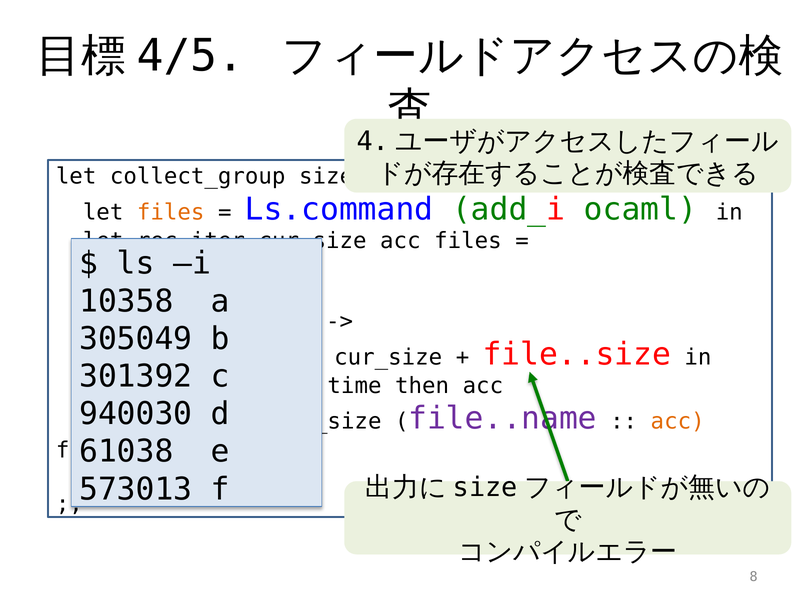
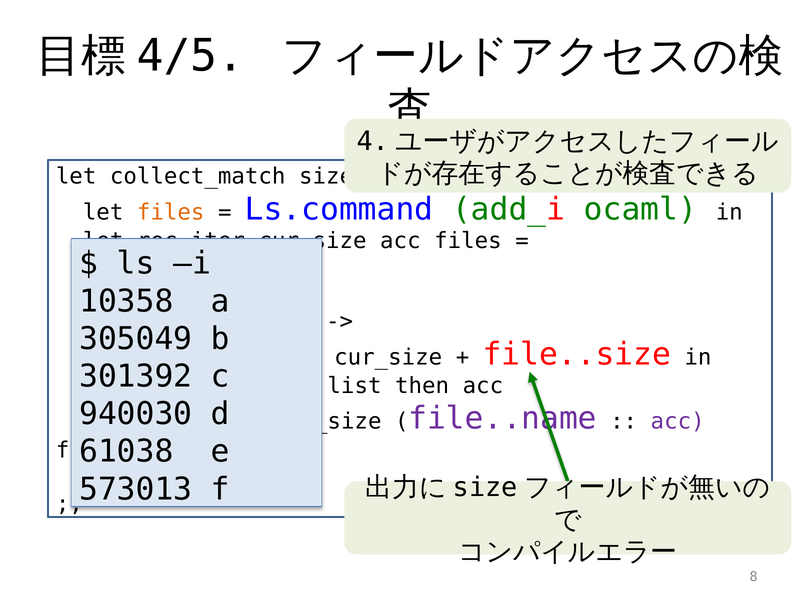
collect_group: collect_group -> collect_match (198, 176)
time: time -> list (354, 386)
acc colour: orange -> purple (678, 422)
